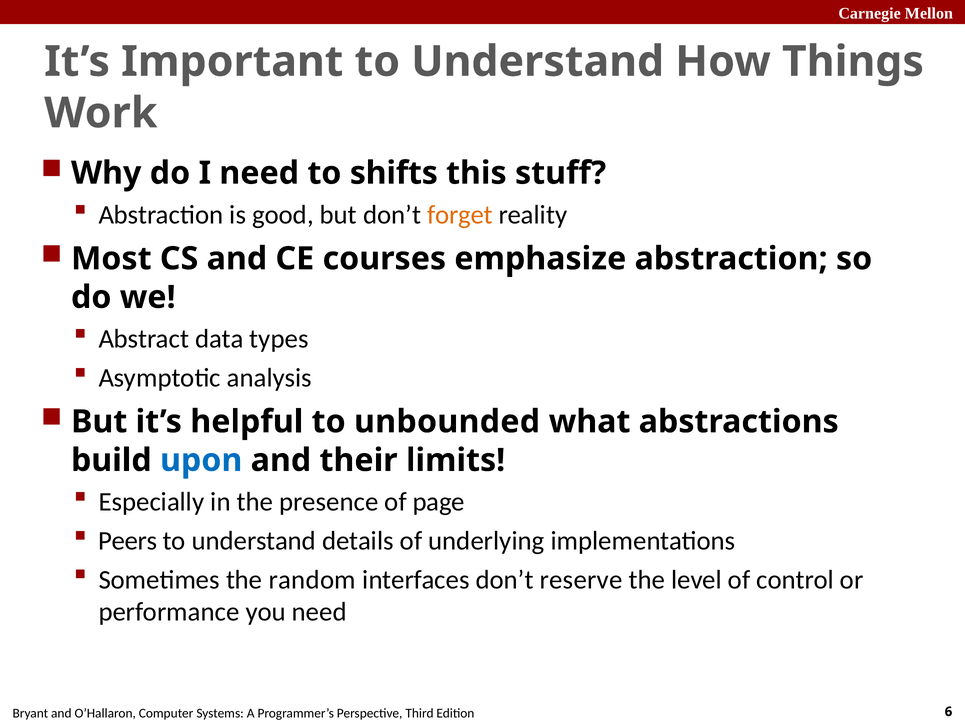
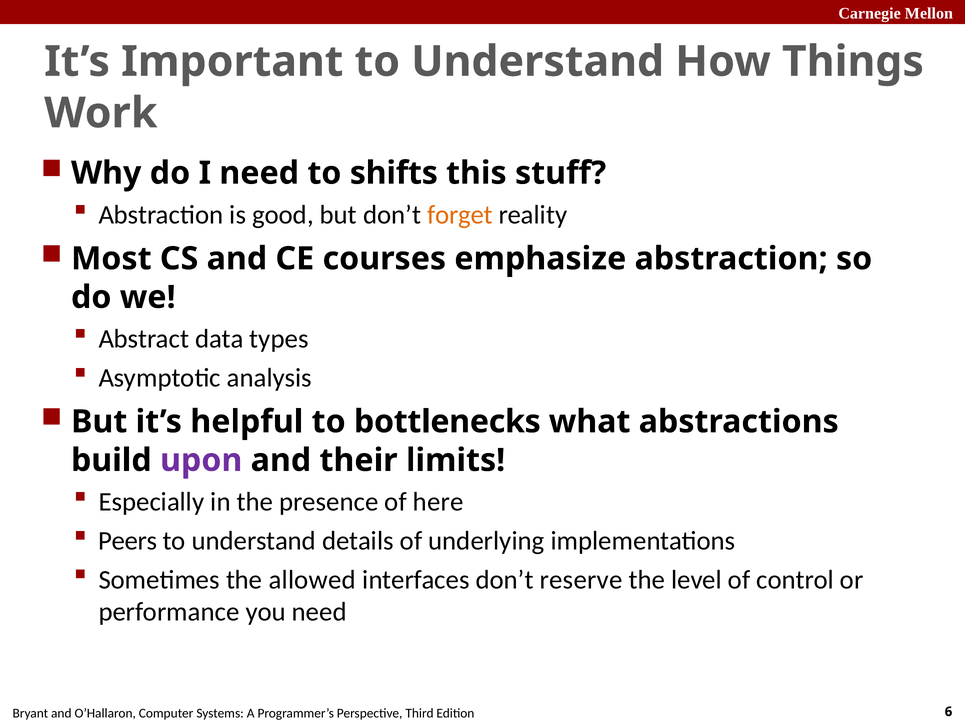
unbounded: unbounded -> bottlenecks (447, 422)
upon colour: blue -> purple (201, 460)
page: page -> here (438, 502)
random: random -> allowed (312, 580)
